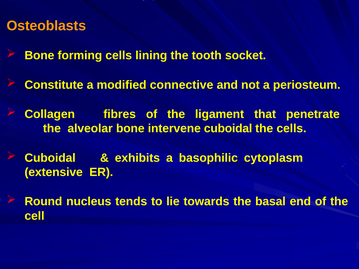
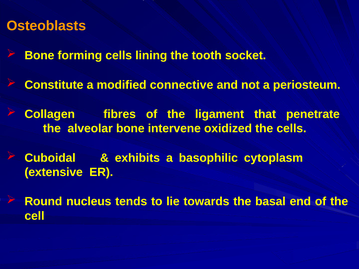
intervene cuboidal: cuboidal -> oxidized (228, 129)
